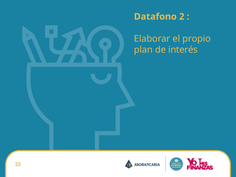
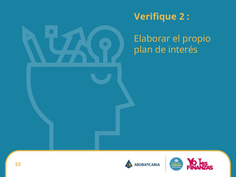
Datafono: Datafono -> Verifique (155, 17)
